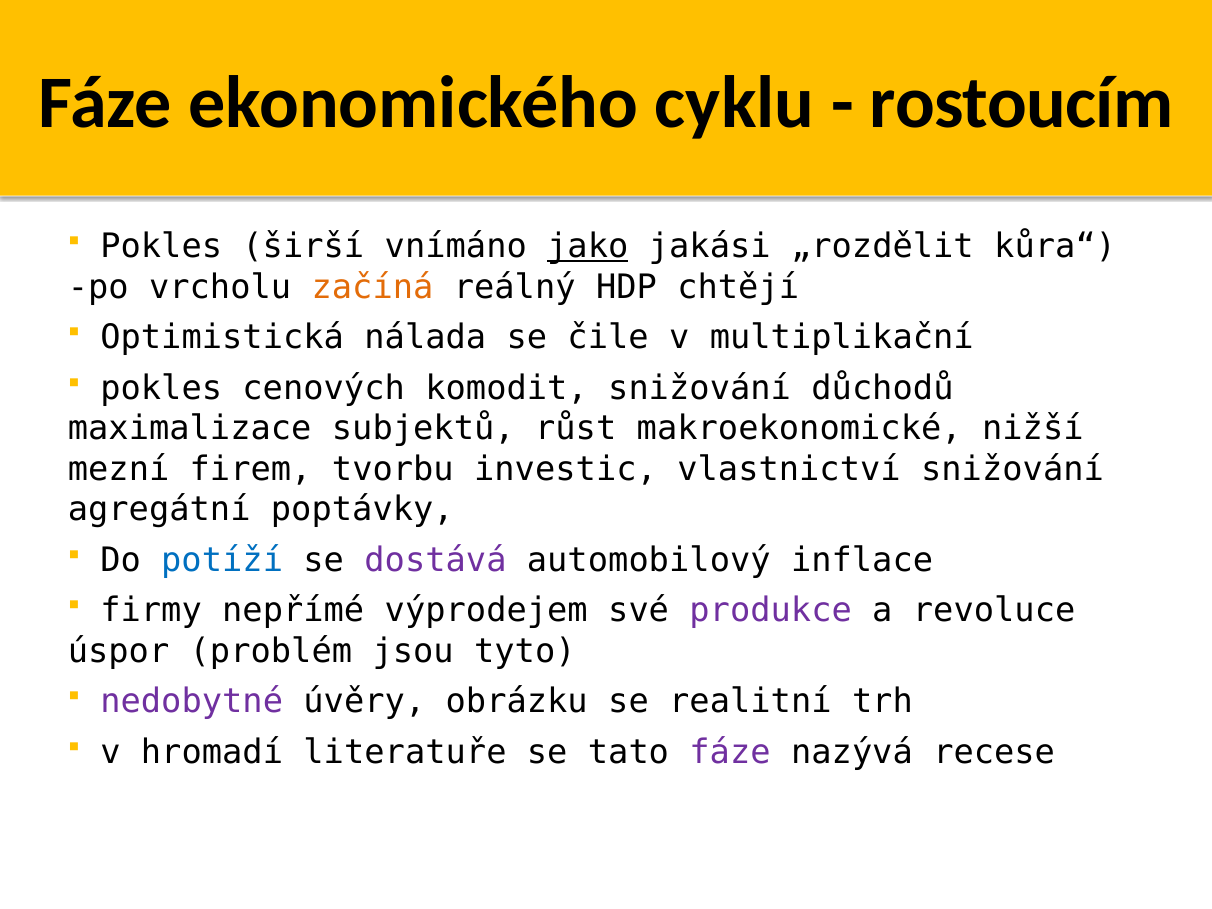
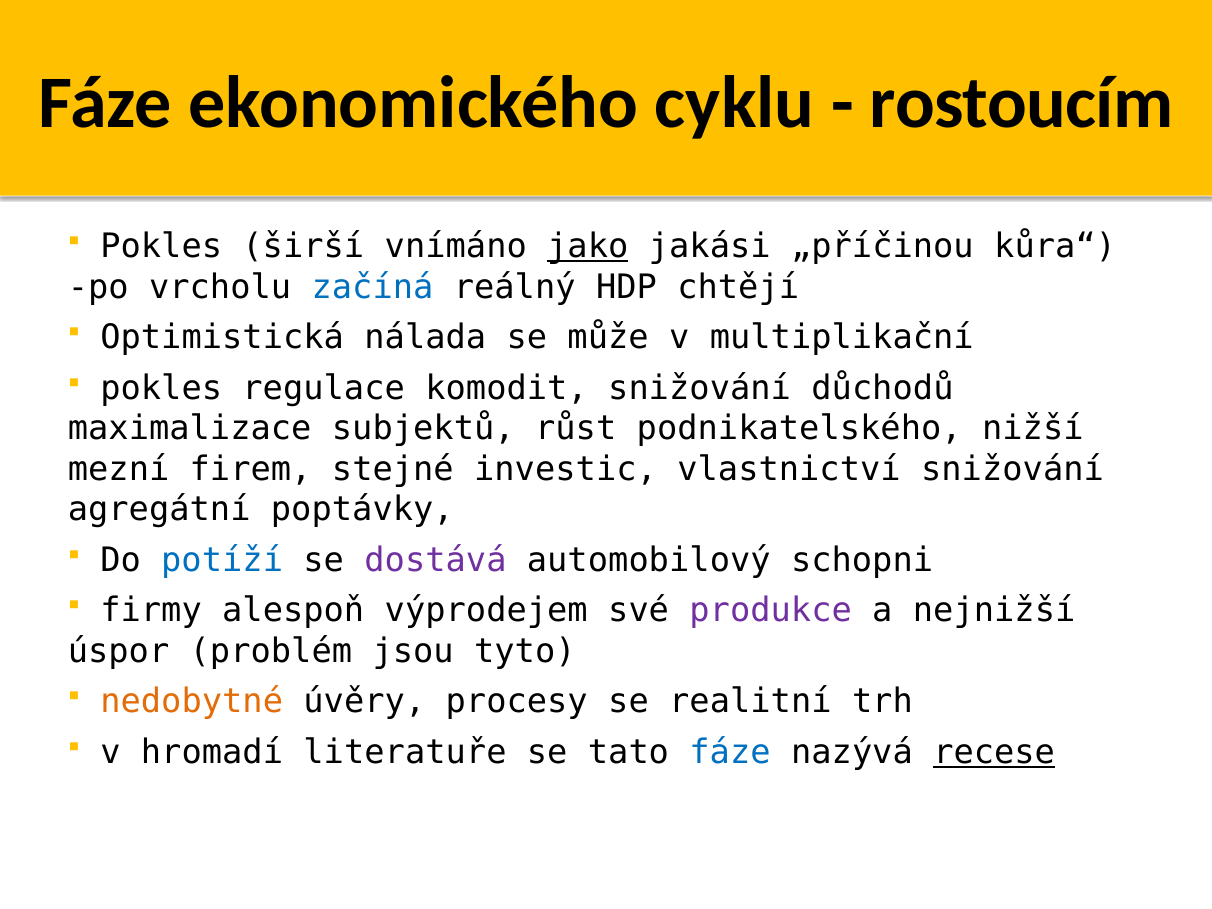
„rozdělit: „rozdělit -> „příčinou (882, 247)
začíná colour: orange -> blue (373, 287)
čile: čile -> může (608, 338)
cenových: cenových -> regulace (324, 388)
makroekonomické: makroekonomické -> podnikatelského (799, 429)
tvorbu: tvorbu -> stejné (393, 469)
inflace: inflace -> schopni (862, 560)
nepřímé: nepřímé -> alespoň (293, 611)
revoluce: revoluce -> nejnižší (994, 611)
nedobytné colour: purple -> orange (192, 702)
obrázku: obrázku -> procesy (517, 702)
fáze colour: purple -> blue (730, 752)
recese underline: none -> present (994, 752)
